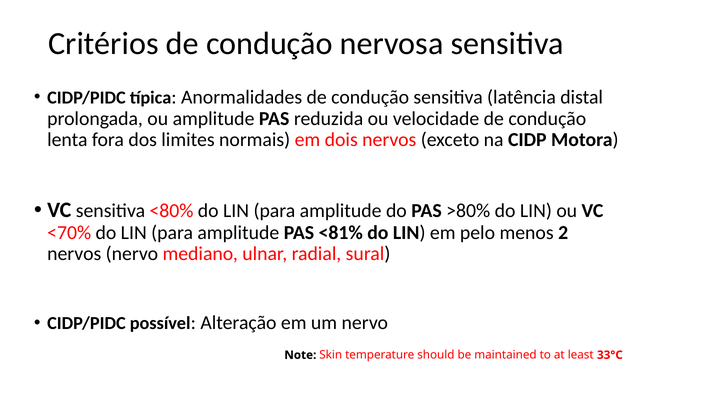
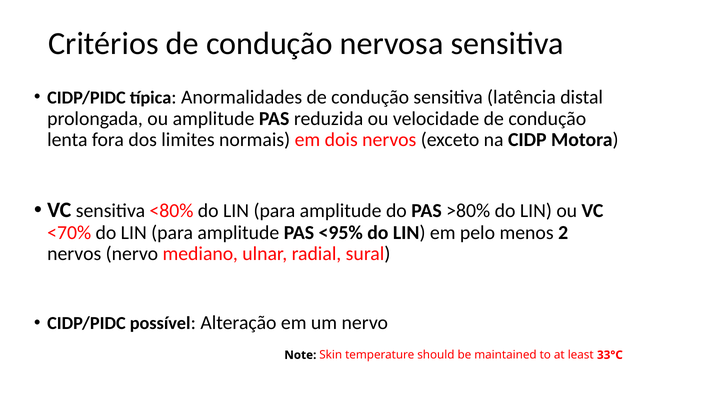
<81%: <81% -> <95% (341, 232)
